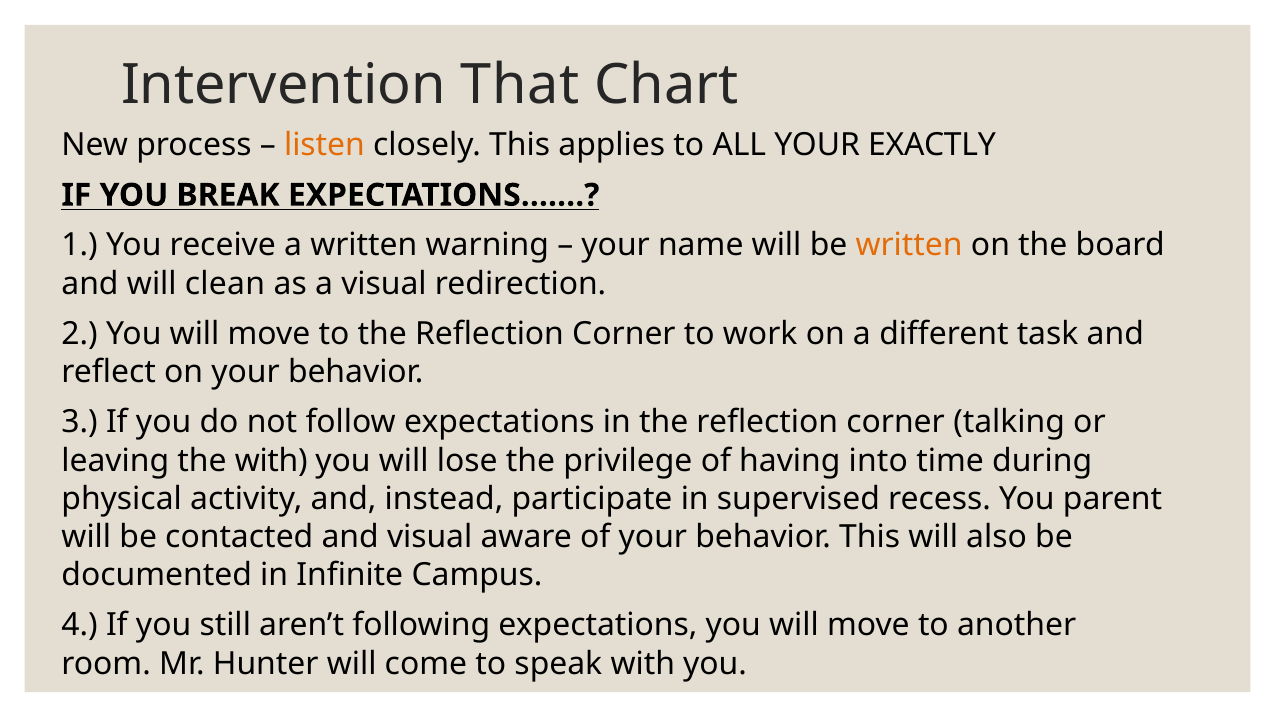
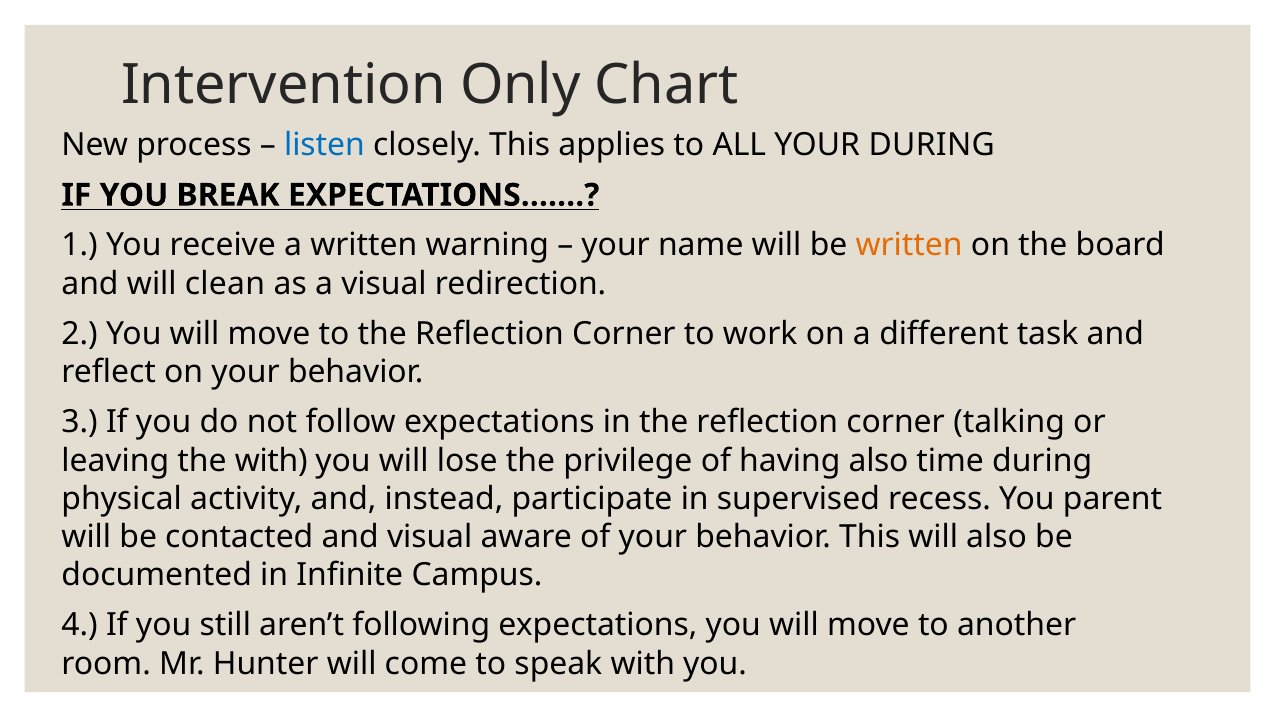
That: That -> Only (520, 85)
listen colour: orange -> blue (324, 145)
YOUR EXACTLY: EXACTLY -> DURING (932, 145)
having into: into -> also (879, 461)
